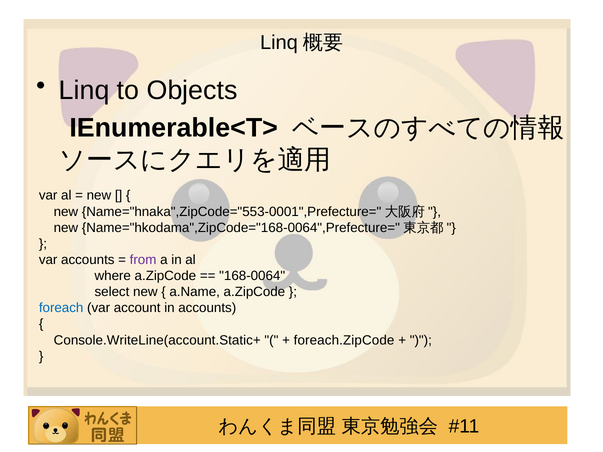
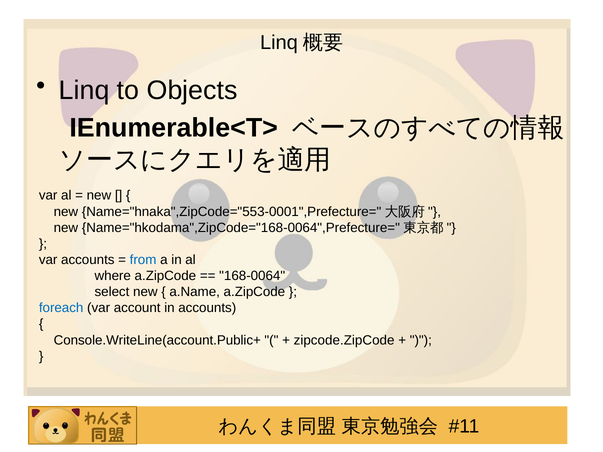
from colour: purple -> blue (143, 260)
Console.WriteLine(account.Static+: Console.WriteLine(account.Static+ -> Console.WriteLine(account.Public+ (157, 340)
foreach.ZipCode: foreach.ZipCode -> zipcode.ZipCode (344, 340)
